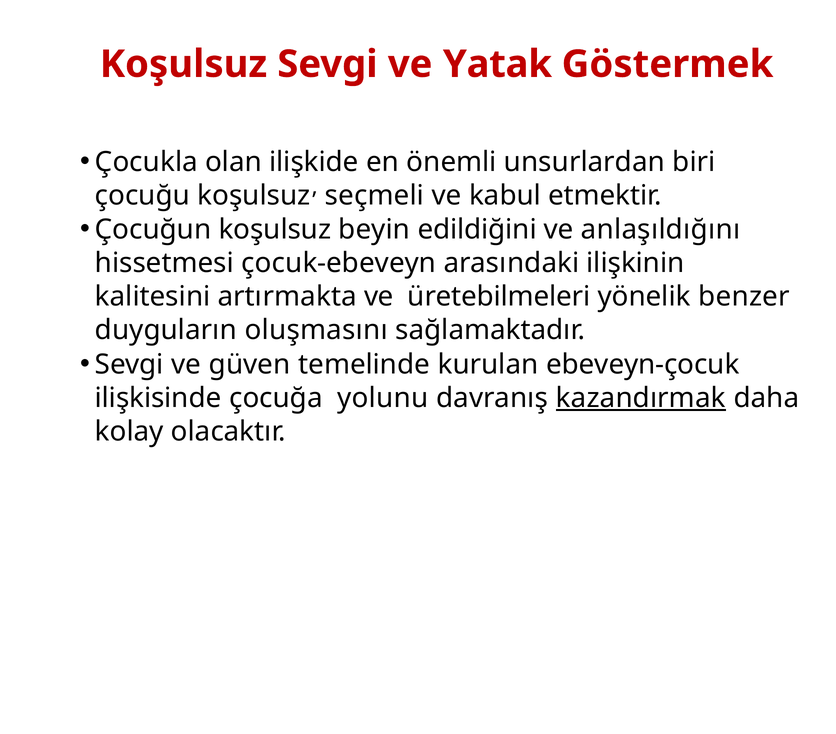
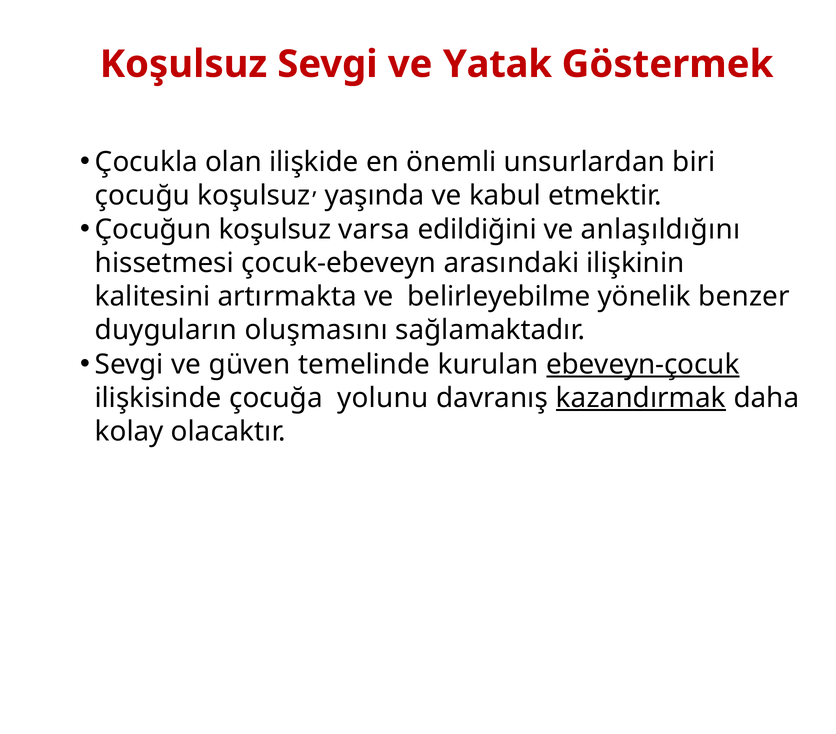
seçmeli: seçmeli -> yaşında (375, 195)
beyin: beyin -> varsa (374, 230)
üretebilmeleri: üretebilmeleri -> belirleyebilme (499, 297)
ebeveyn-çocuk underline: none -> present (643, 364)
